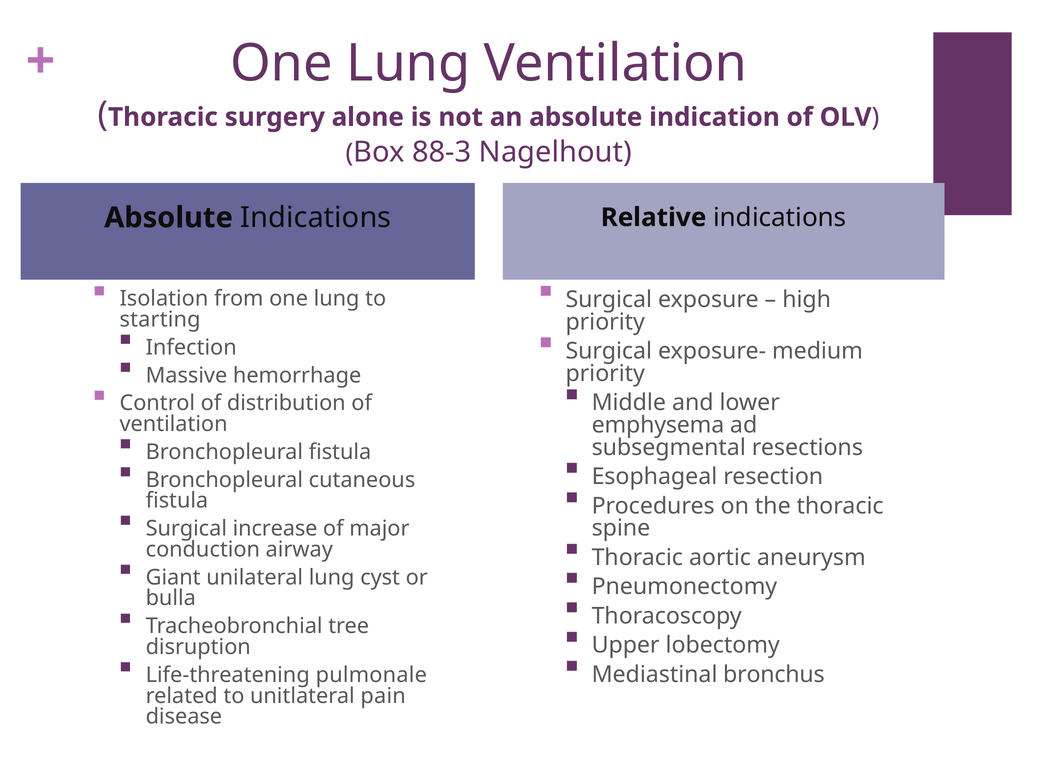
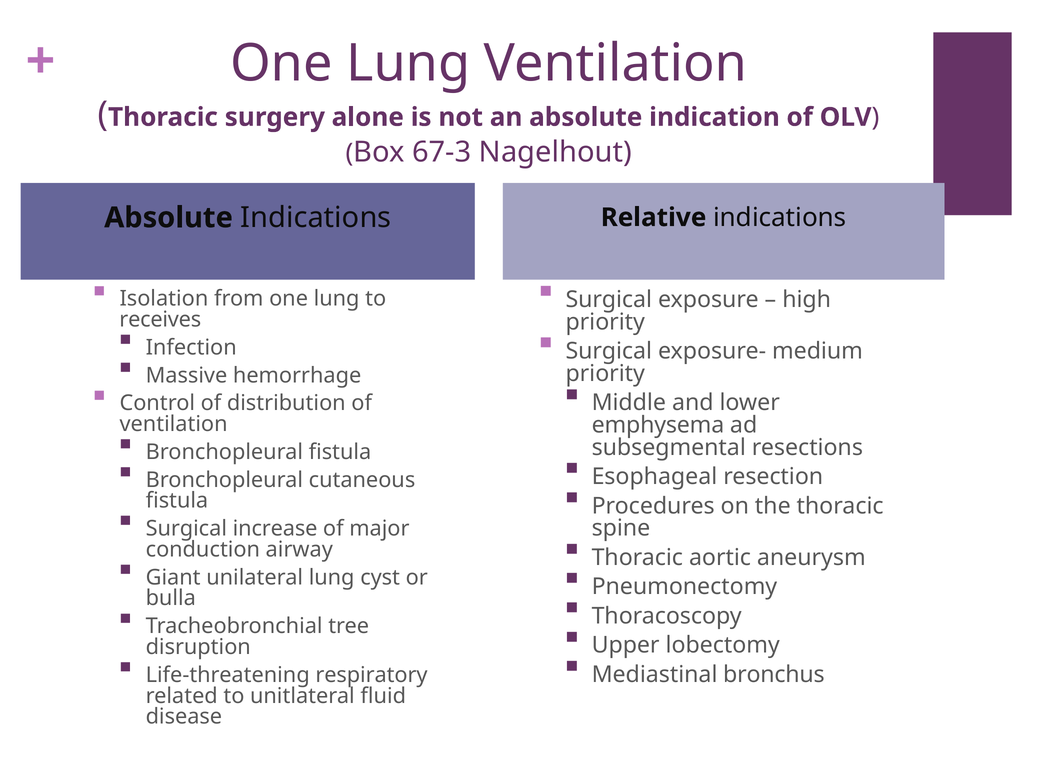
88-3: 88-3 -> 67-3 (442, 152)
starting: starting -> receives (160, 320)
pulmonale: pulmonale -> respiratory (371, 675)
pain: pain -> fluid (383, 696)
